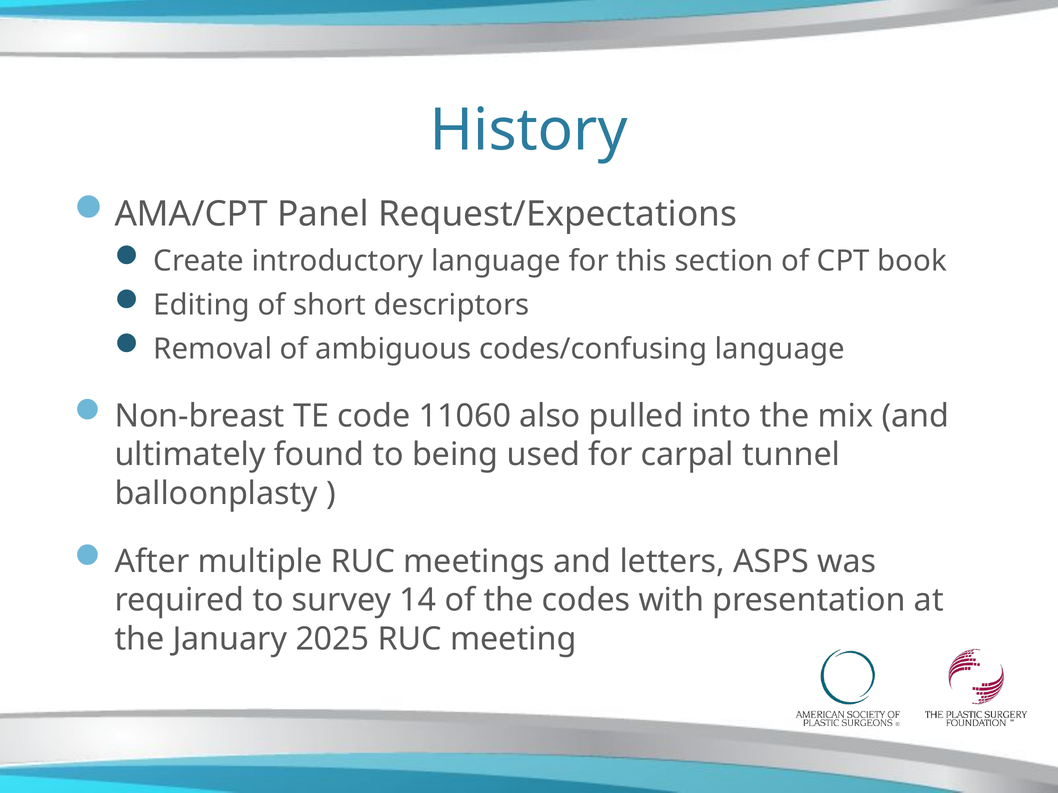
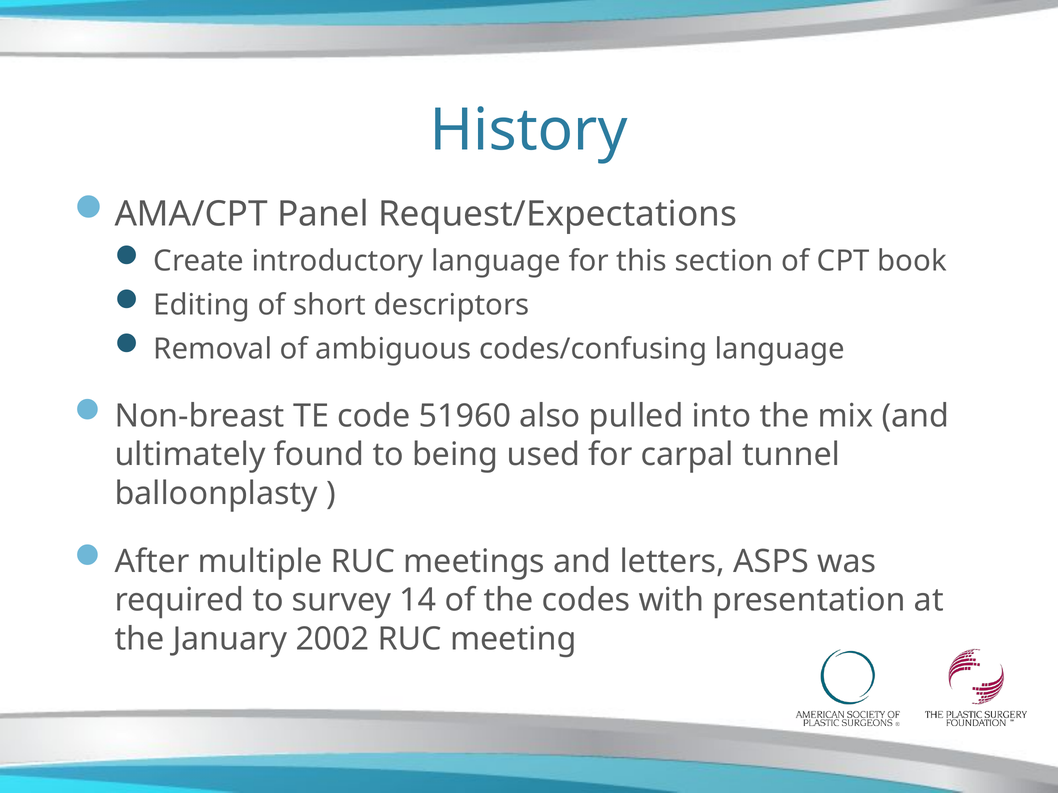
11060: 11060 -> 51960 (465, 416)
2025: 2025 -> 2002 (332, 639)
